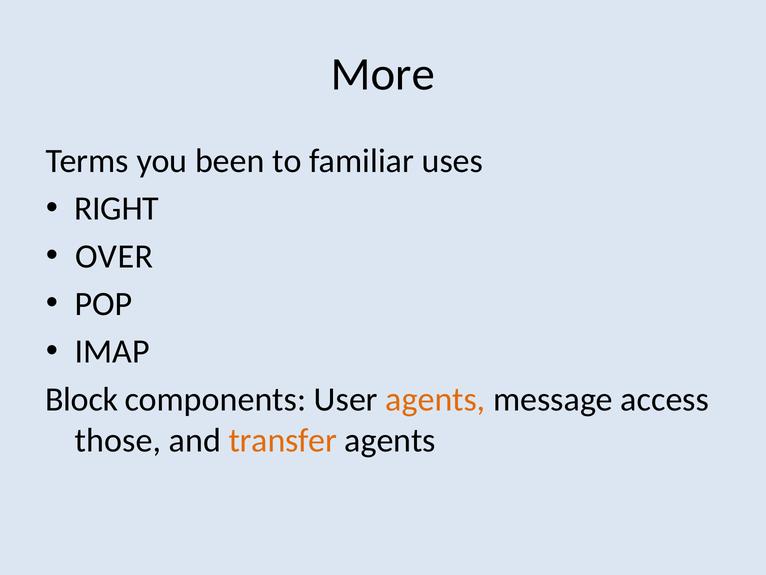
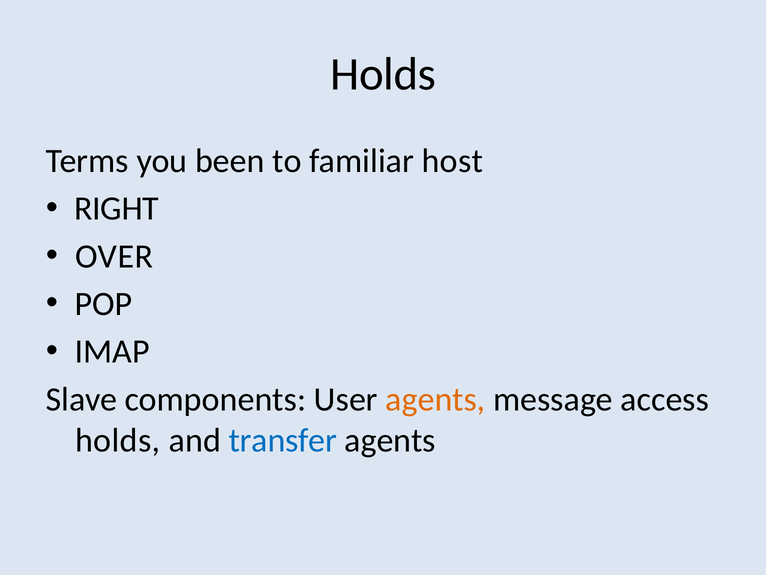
More: More -> Holds (383, 74)
uses: uses -> host (452, 161)
Block: Block -> Slave (82, 399)
those: those -> holds (118, 440)
transfer colour: orange -> blue (283, 440)
